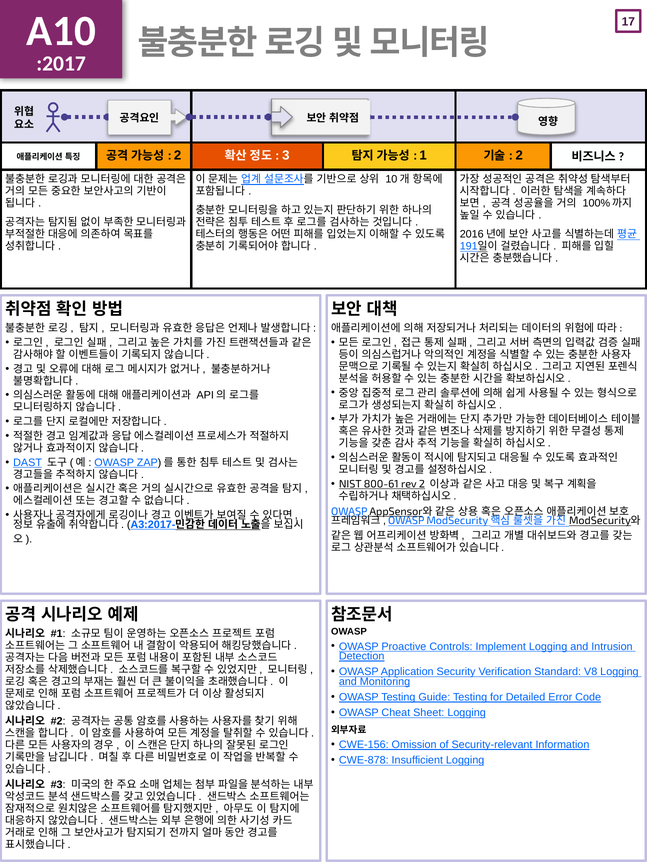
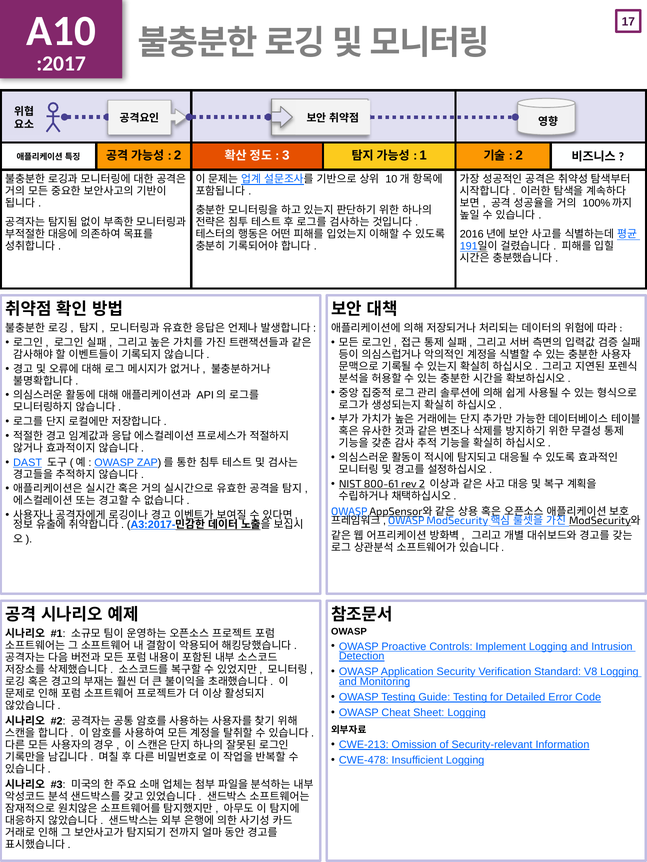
CWE-156: CWE-156 -> CWE-213 (364, 745)
CWE-878: CWE-878 -> CWE-478 (364, 761)
